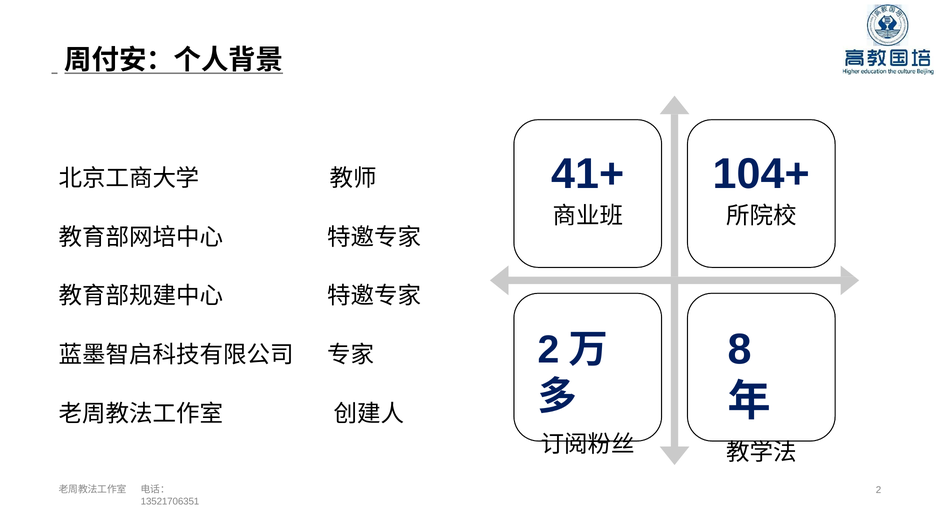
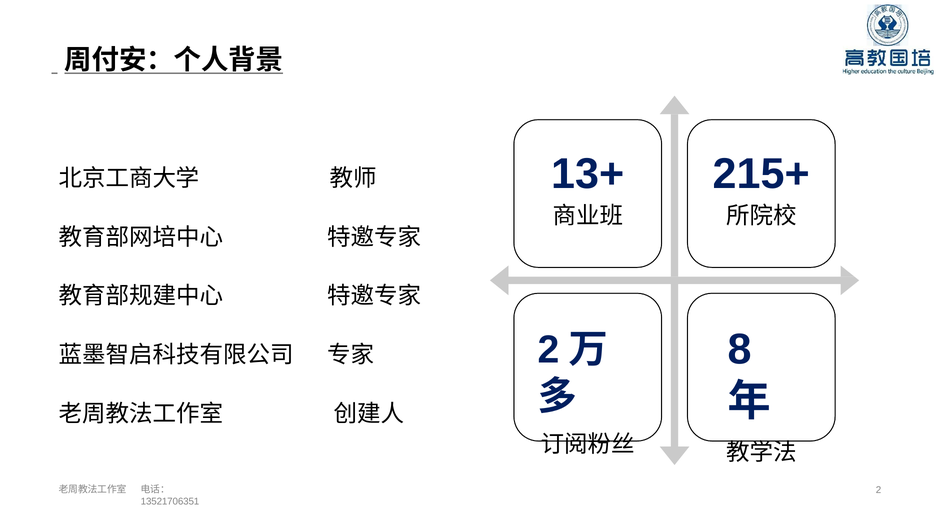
41+: 41+ -> 13+ (588, 174)
104+: 104+ -> 215+ (761, 174)
